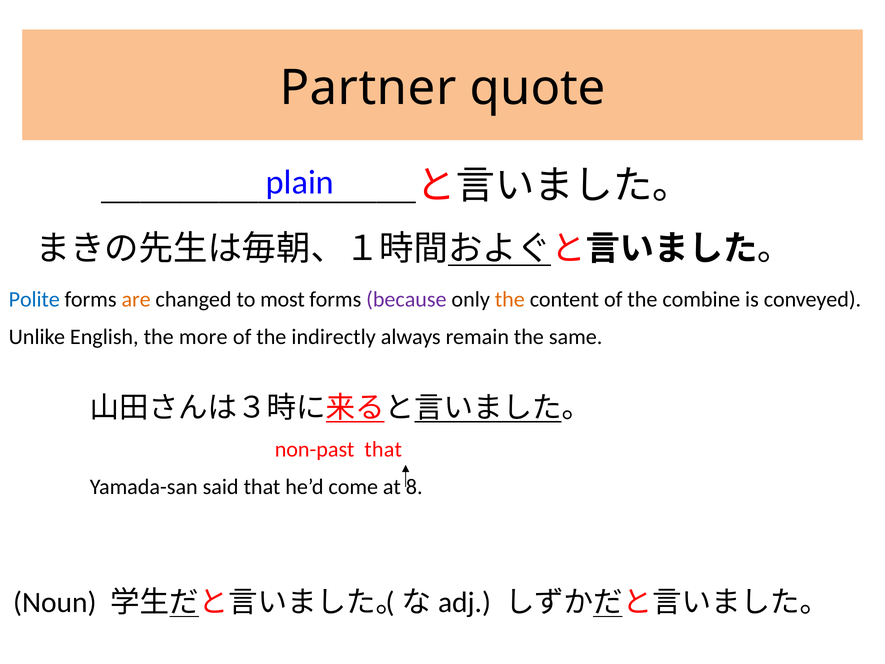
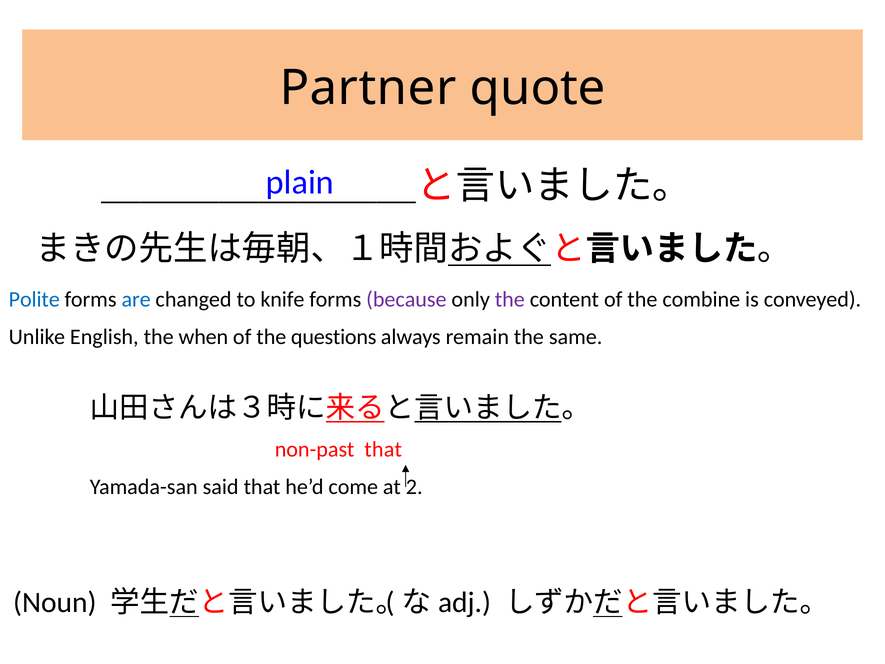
are colour: orange -> blue (136, 299)
most: most -> knife (282, 299)
the colour: orange -> purple (510, 299)
more: more -> when (203, 337)
indirectly: indirectly -> questions (334, 337)
8: 8 -> 2 (414, 487)
